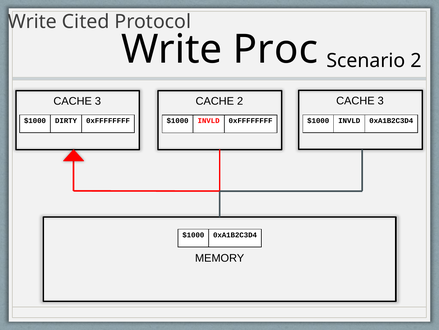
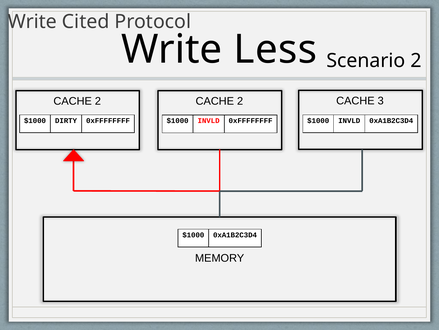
Proc: Proc -> Less (275, 49)
3: 3 -> 2 (98, 101)
